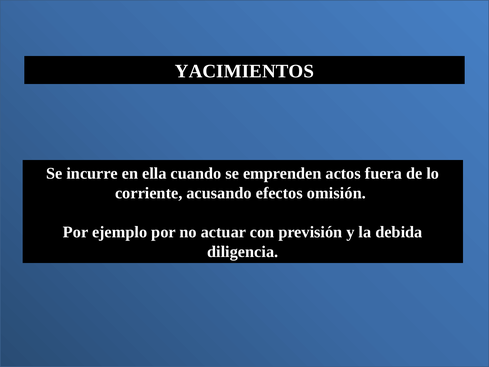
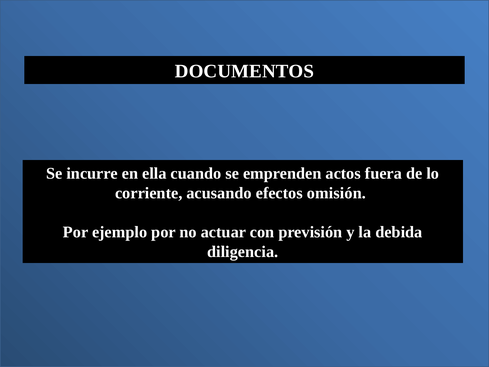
YACIMIENTOS: YACIMIENTOS -> DOCUMENTOS (244, 71)
